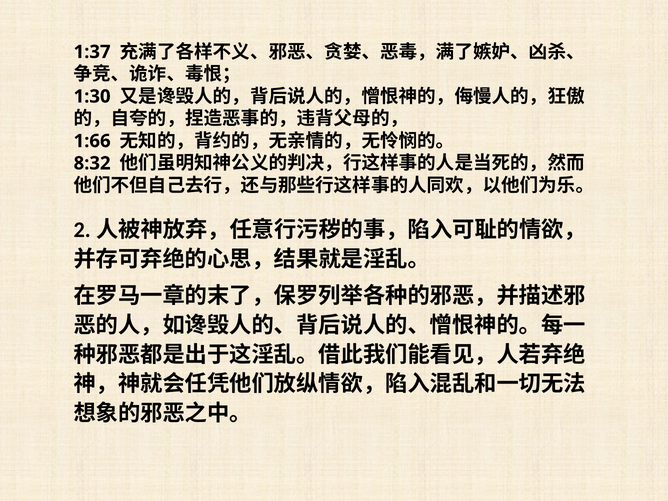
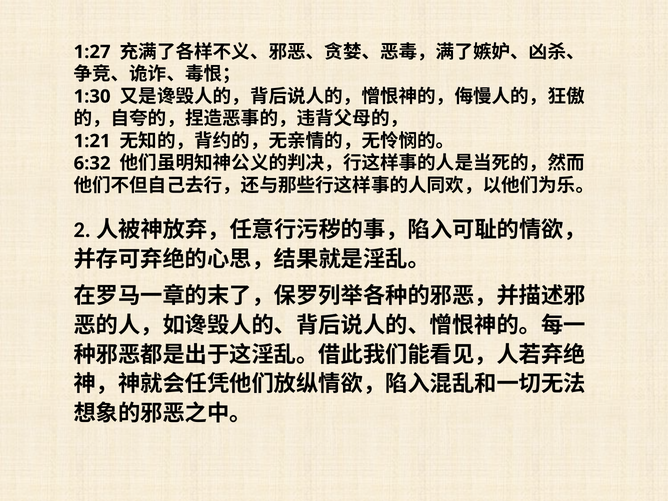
1:37: 1:37 -> 1:27 (92, 52)
1:66: 1:66 -> 1:21 (92, 141)
8:32: 8:32 -> 6:32 (92, 163)
